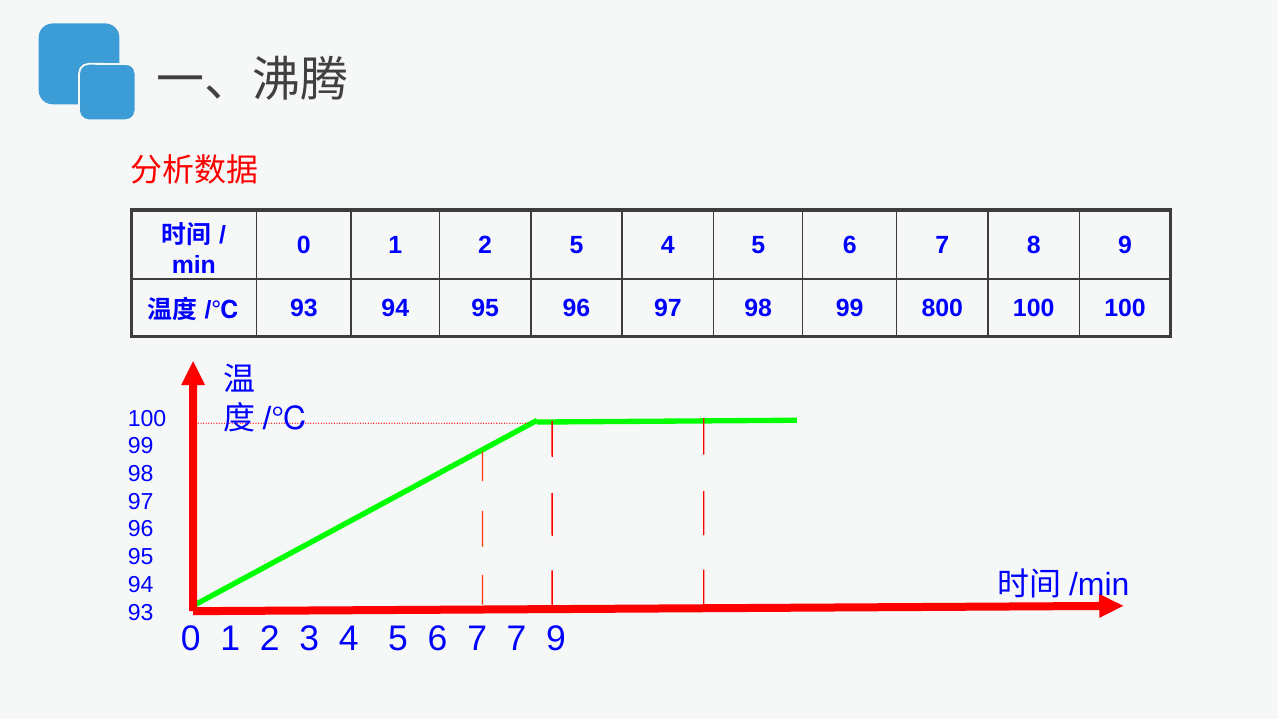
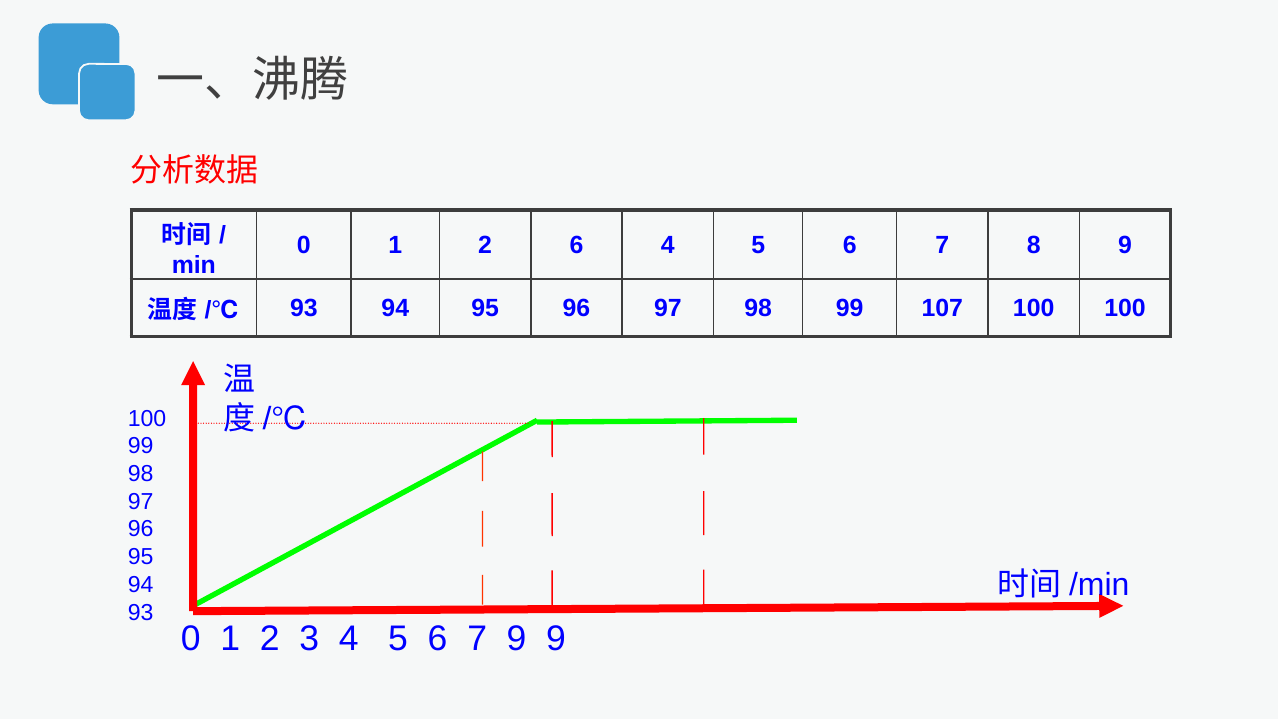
2 5: 5 -> 6 (576, 245)
800: 800 -> 107 (942, 308)
7 7: 7 -> 9 (517, 638)
